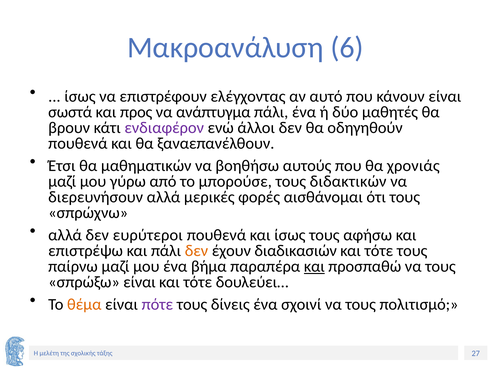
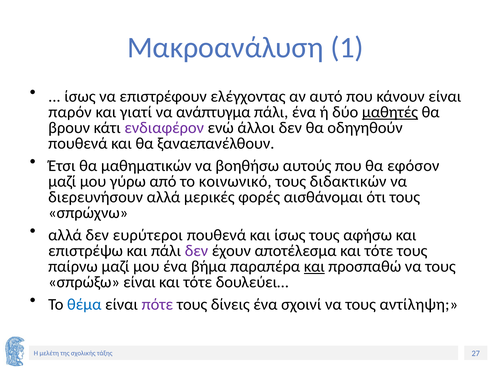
6: 6 -> 1 (347, 48)
σωστά: σωστά -> παρόν (70, 112)
προς: προς -> γιατί (136, 112)
μαθητές underline: none -> present (390, 112)
χρονιάς: χρονιάς -> εφόσον (413, 166)
μπορούσε: μπορούσε -> κοινωνικό (235, 181)
δεν colour: orange -> purple (196, 251)
διαδικασιών: διαδικασιών -> αποτέλεσμα (296, 251)
θέμα colour: orange -> blue (84, 305)
πολιτισμό: πολιτισμό -> αντίληψη (419, 305)
